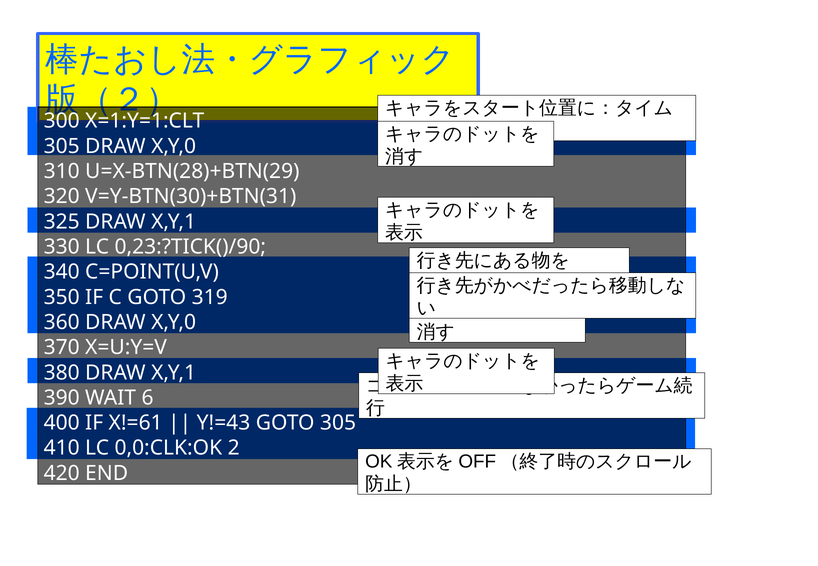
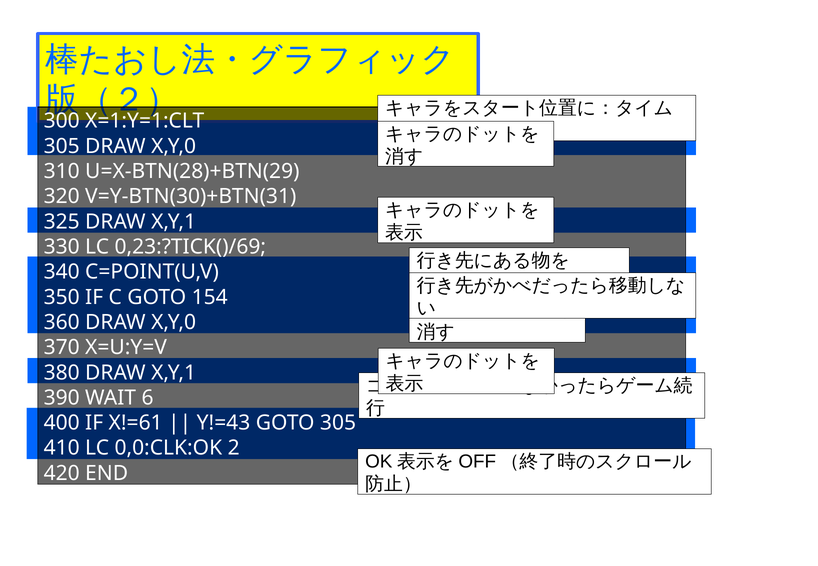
0,23:?TICK()/90: 0,23:?TICK()/90 -> 0,23:?TICK()/69 (190, 247)
319: 319 -> 154 (210, 297)
